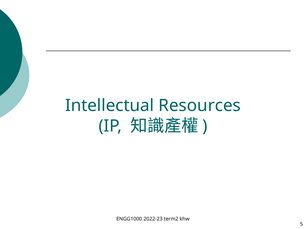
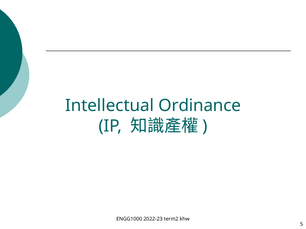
Resources: Resources -> Ordinance (200, 106)
